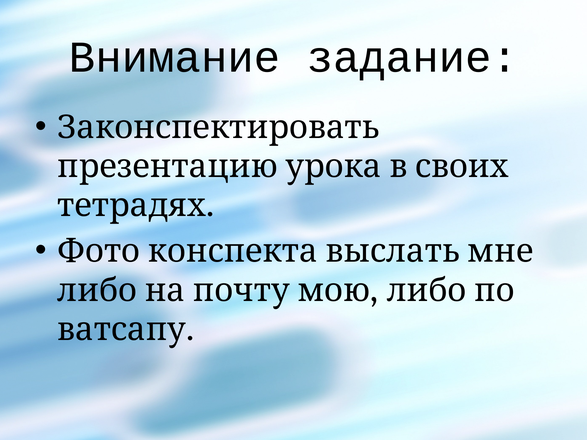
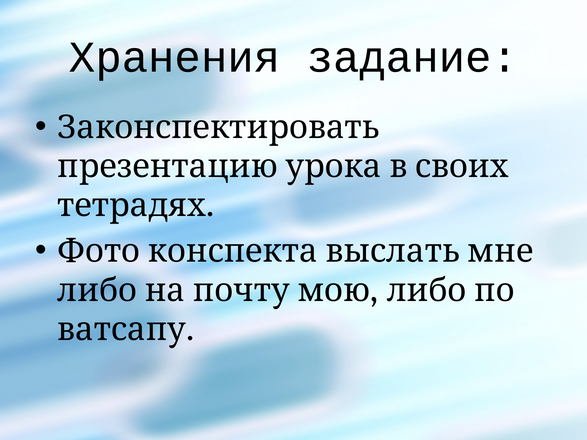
Внимание: Внимание -> Хранения (175, 57)
